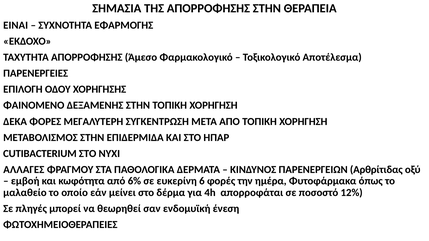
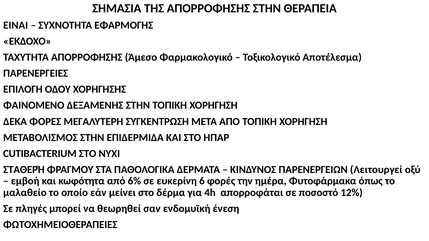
ΑΛΛΑΓΕΣ: ΑΛΛΑΓΕΣ -> ΣΤΑΘΕΡΉ (24, 170)
Αρθρίτιδας: Αρθρίτιδας -> Λειτουργεί (376, 170)
